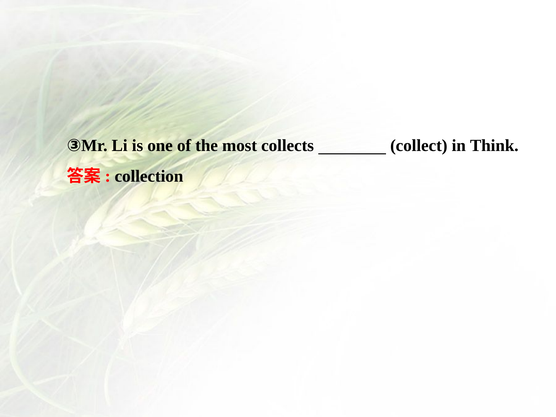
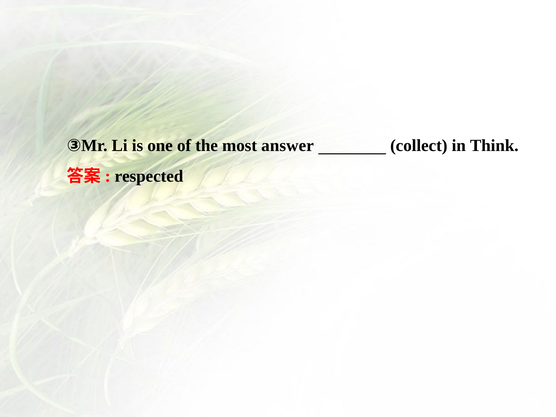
collects: collects -> answer (288, 146)
collection: collection -> respected (149, 176)
